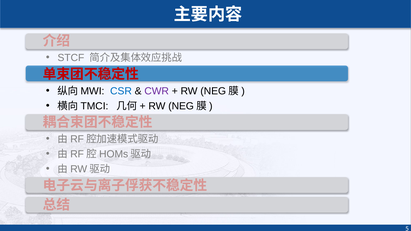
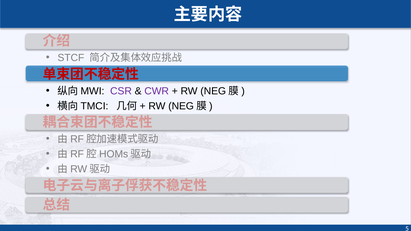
CSR colour: blue -> purple (121, 91)
